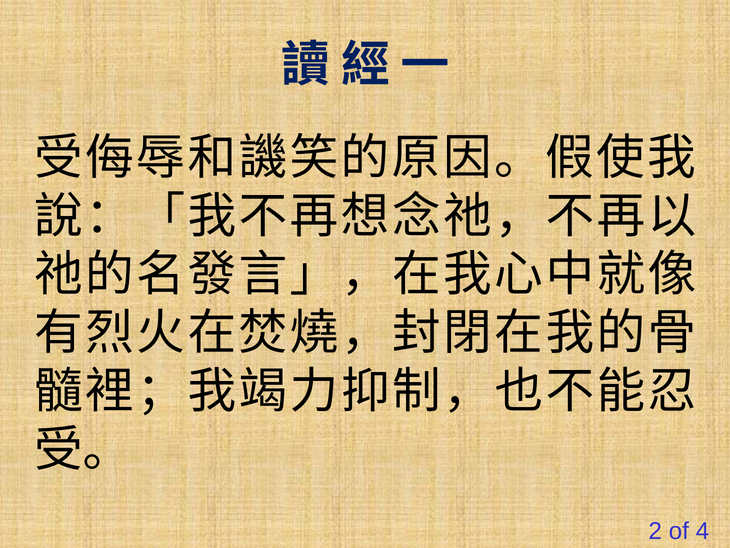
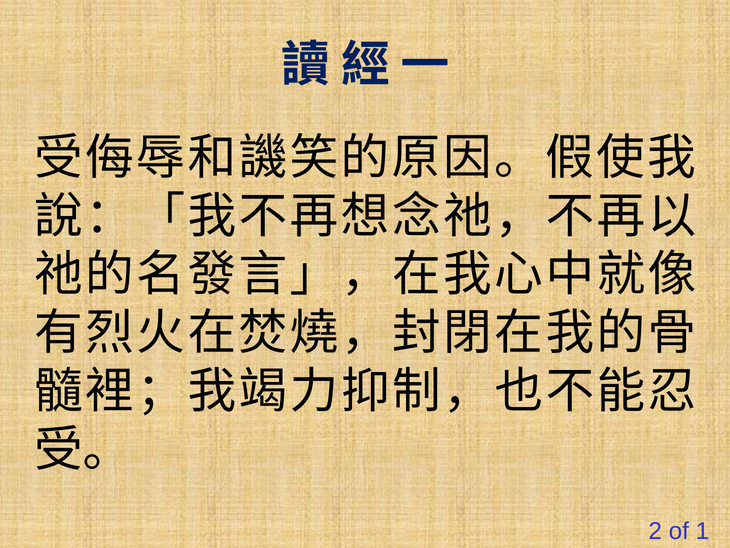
4: 4 -> 1 (702, 531)
